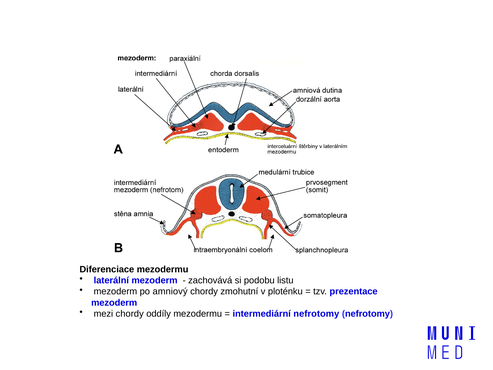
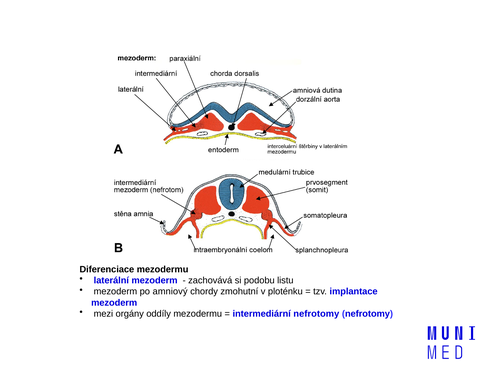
prezentace: prezentace -> implantace (354, 291)
mezi chordy: chordy -> orgány (130, 313)
